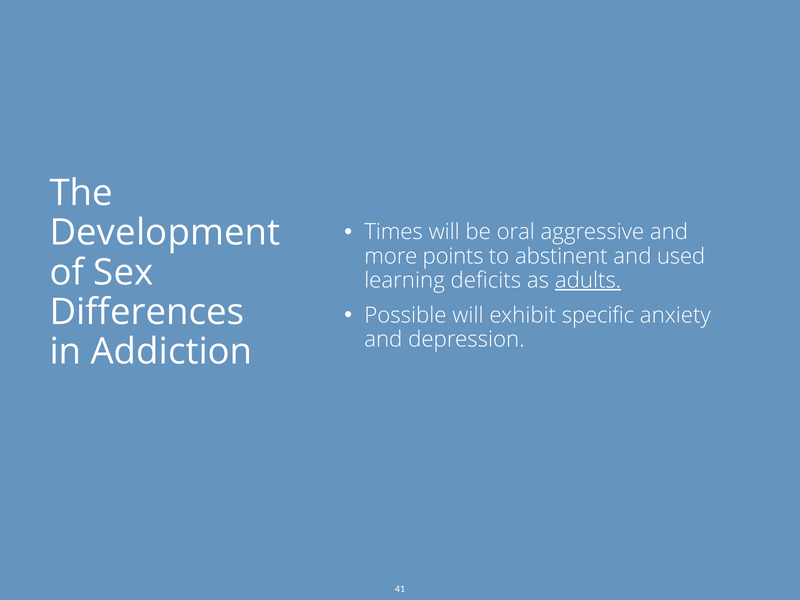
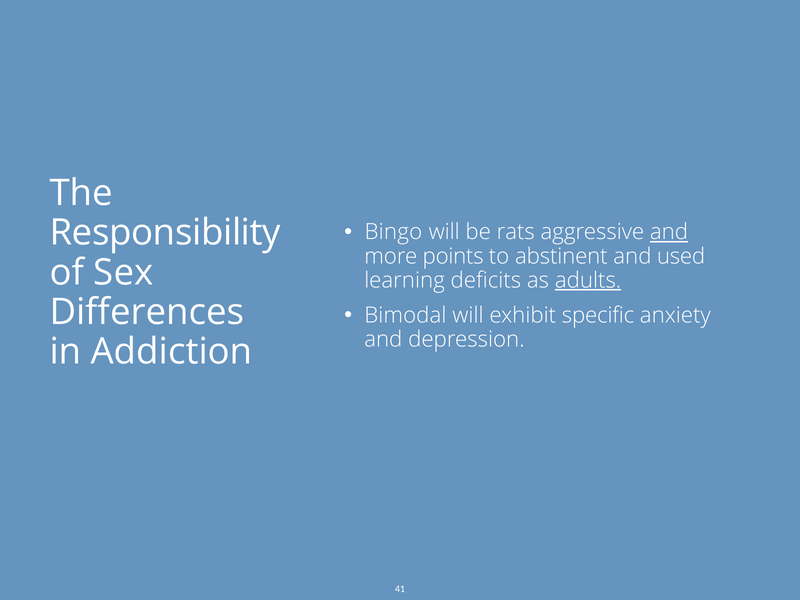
Development: Development -> Responsibility (165, 233)
Times: Times -> Bingo (393, 232)
oral: oral -> rats (516, 232)
and underline: none -> present (669, 232)
Possible: Possible -> Bimodal (405, 315)
